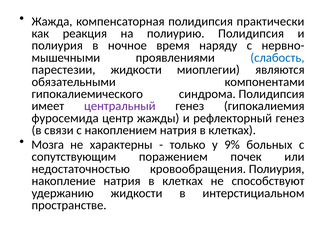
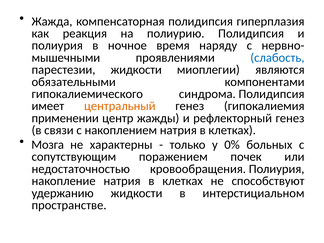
практически: практически -> гиперплазия (270, 21)
центральный colour: purple -> orange (120, 106)
фуросемида: фуросемида -> применении (65, 118)
9%: 9% -> 0% (232, 145)
